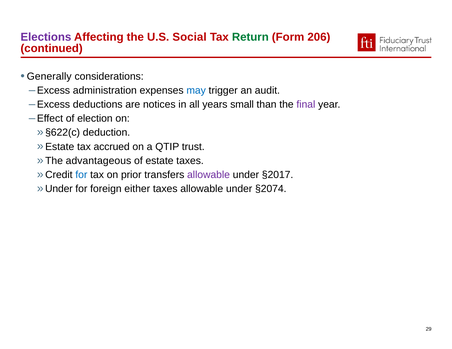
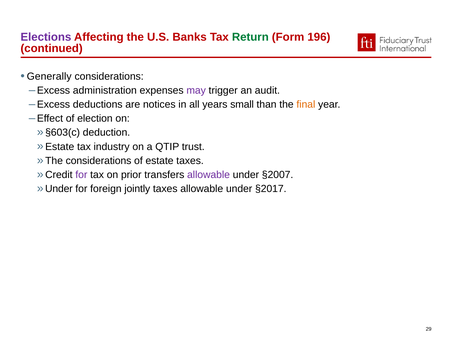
Social: Social -> Banks (190, 37)
206: 206 -> 196 (319, 37)
may colour: blue -> purple (196, 91)
final colour: purple -> orange (306, 105)
§622(c: §622(c -> §603(c (63, 133)
accrued: accrued -> industry (112, 147)
The advantageous: advantageous -> considerations (99, 161)
for colour: blue -> purple (81, 175)
§2017: §2017 -> §2007 (278, 175)
either: either -> jointly (137, 189)
§2074: §2074 -> §2017 (271, 189)
